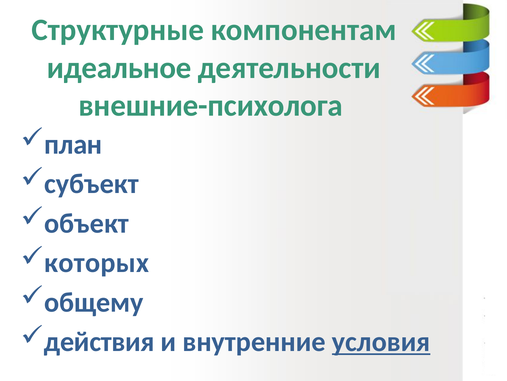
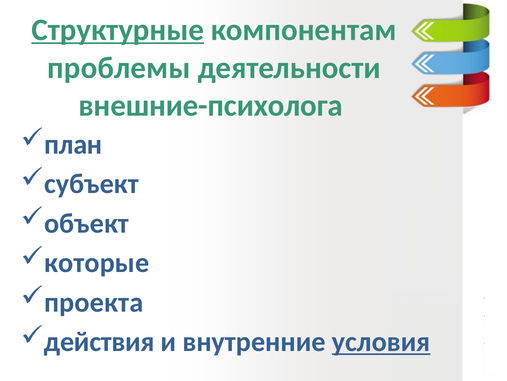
Структурные underline: none -> present (118, 30)
идеальное: идеальное -> проблемы (119, 68)
которых: которых -> которые (97, 262)
общему: общему -> проекта (94, 302)
